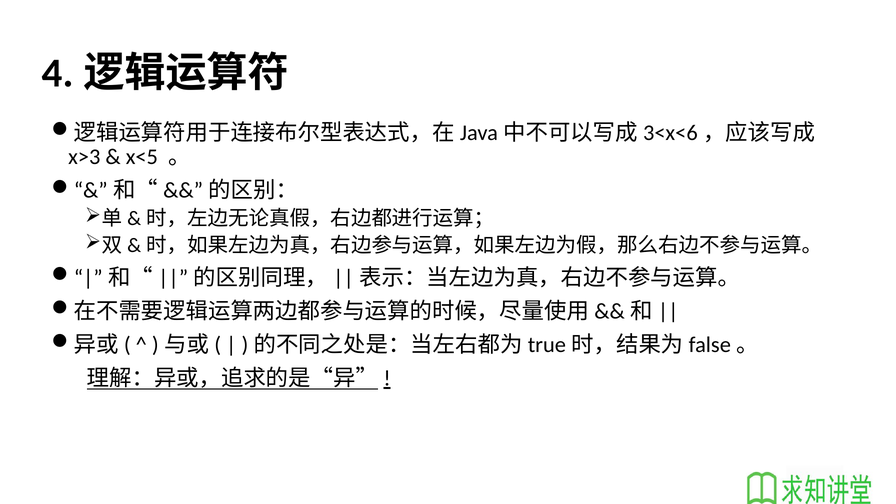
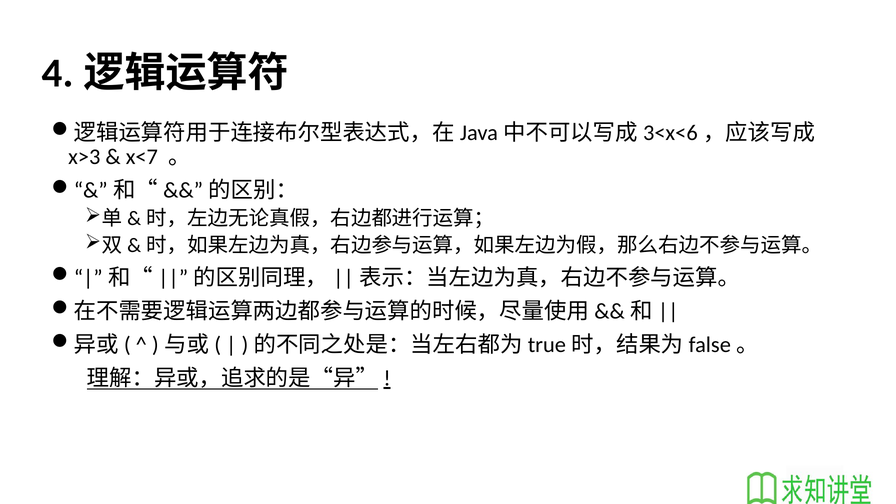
x<5: x<5 -> x<7 (142, 157)
